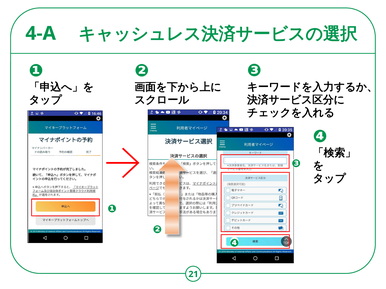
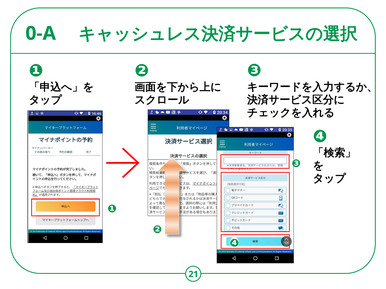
4-A: 4-A -> 0-A (41, 33)
